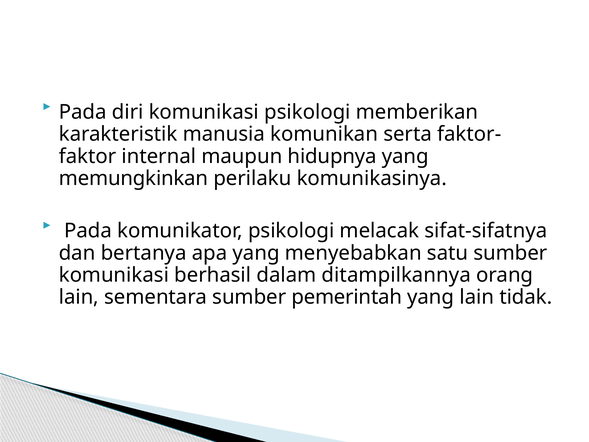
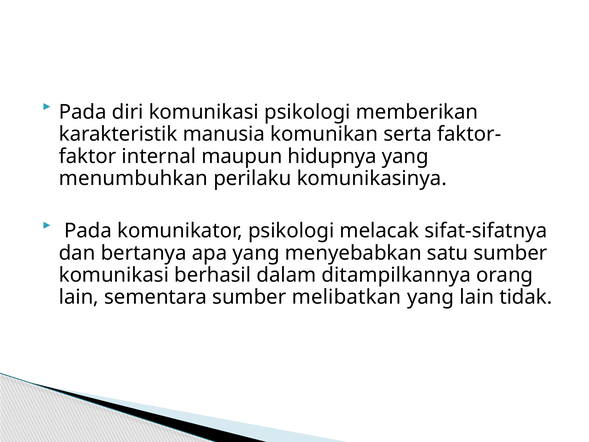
memungkinkan: memungkinkan -> menumbuhkan (133, 178)
pemerintah: pemerintah -> melibatkan (347, 297)
